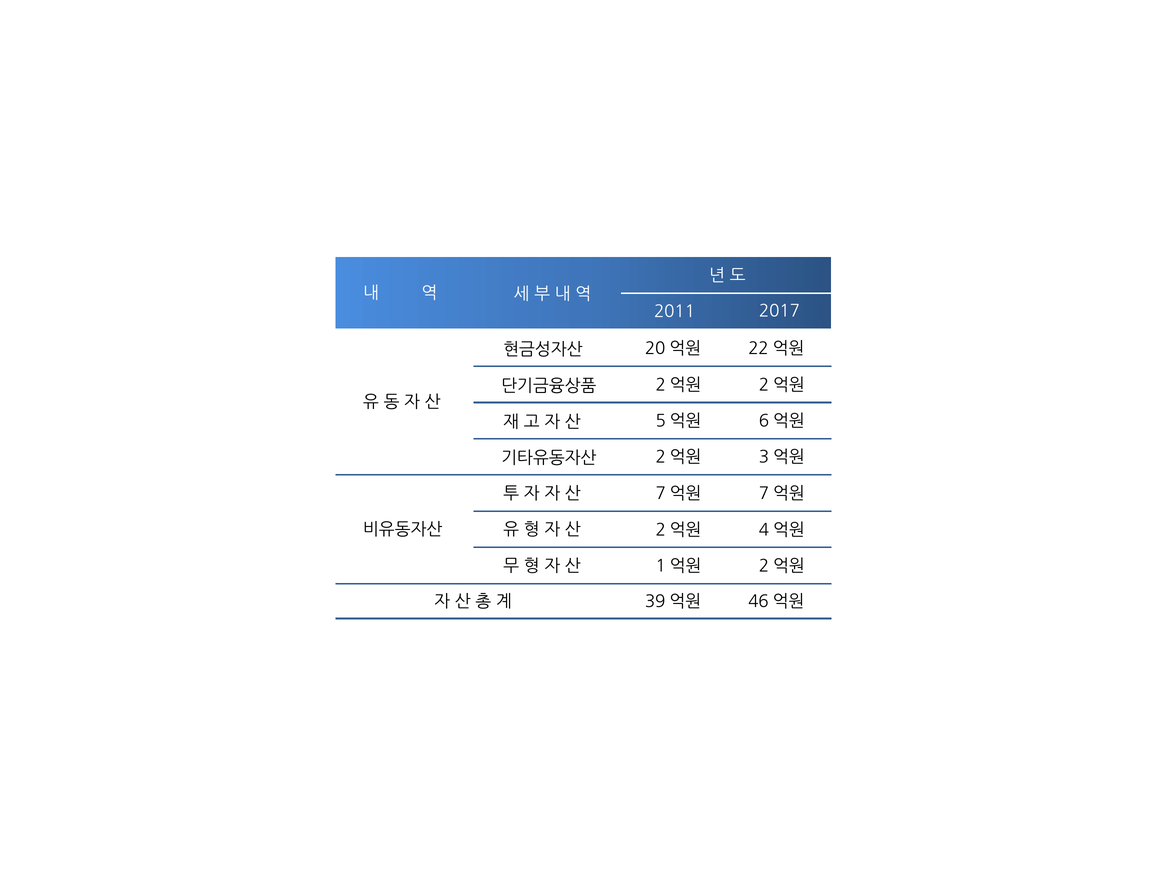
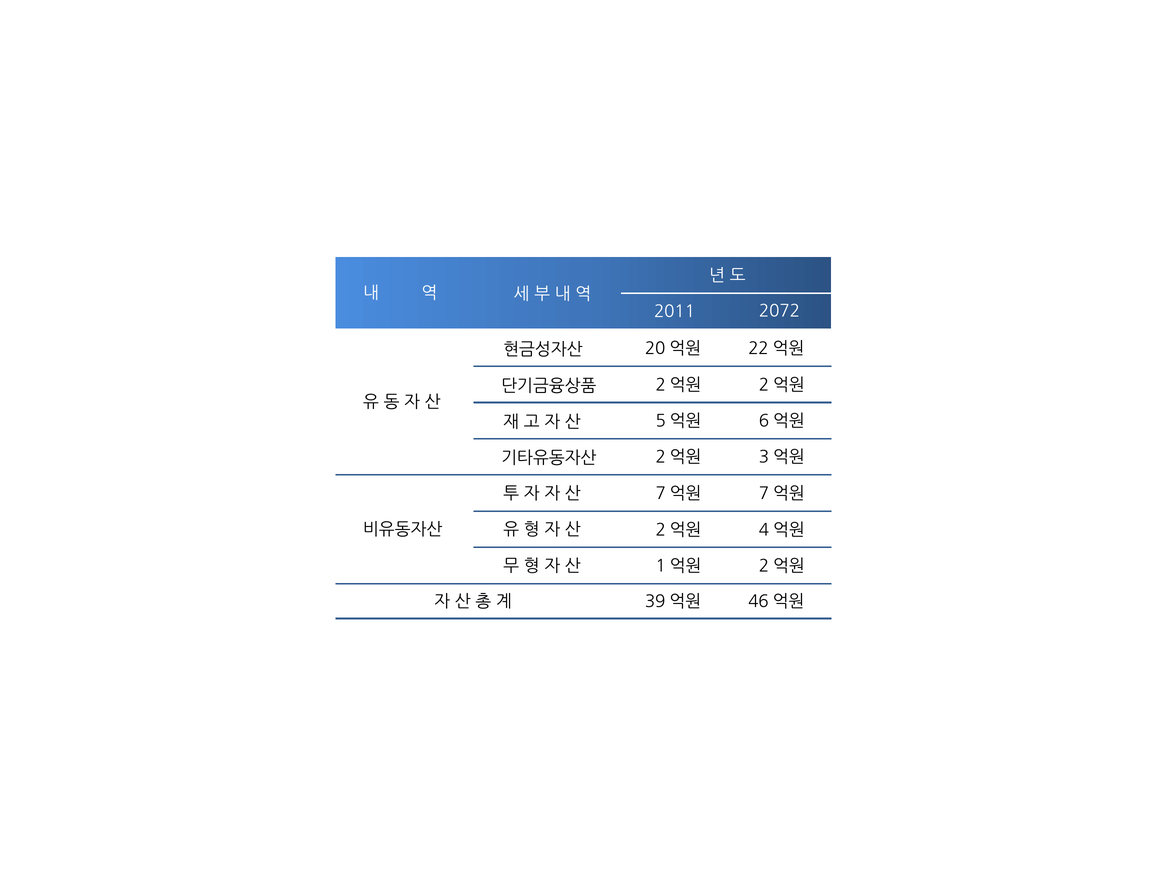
2017: 2017 -> 2072 (779, 311)
